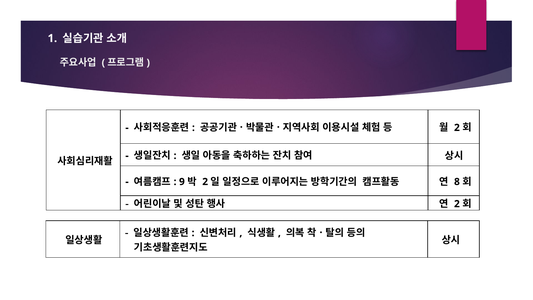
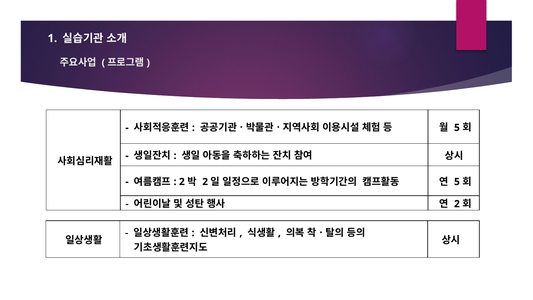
2: 2 -> 5 (457, 128)
9: 9 -> 2 (182, 182)
8: 8 -> 5 (457, 182)
